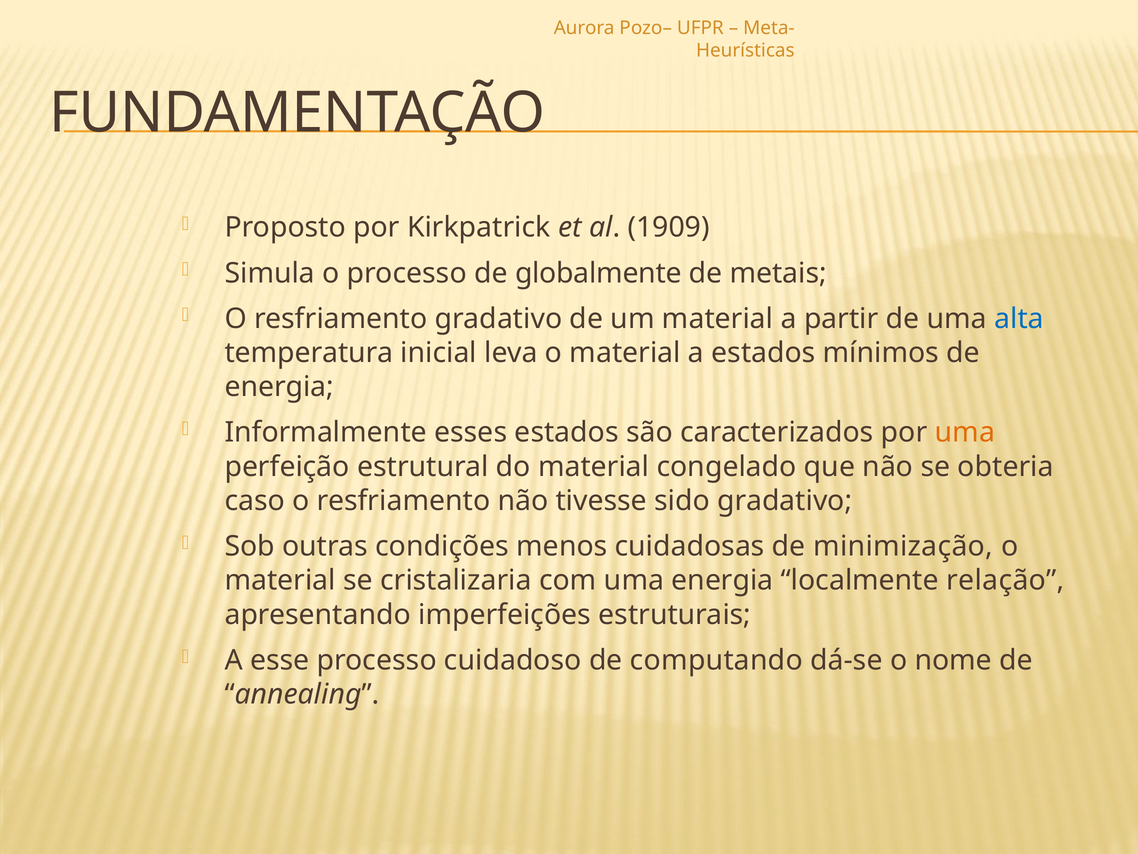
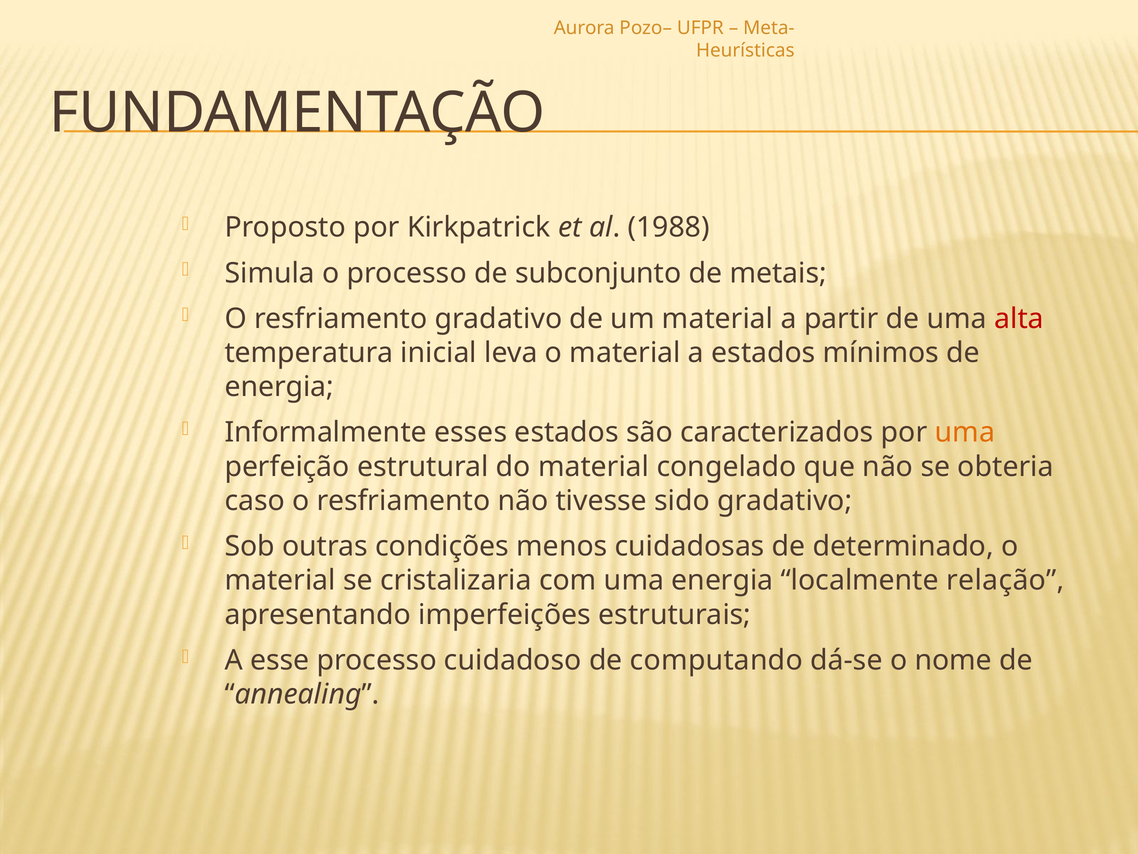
1909: 1909 -> 1988 (669, 227)
globalmente: globalmente -> subconjunto (598, 273)
alta colour: blue -> red (1019, 318)
minimização: minimização -> determinado (903, 546)
